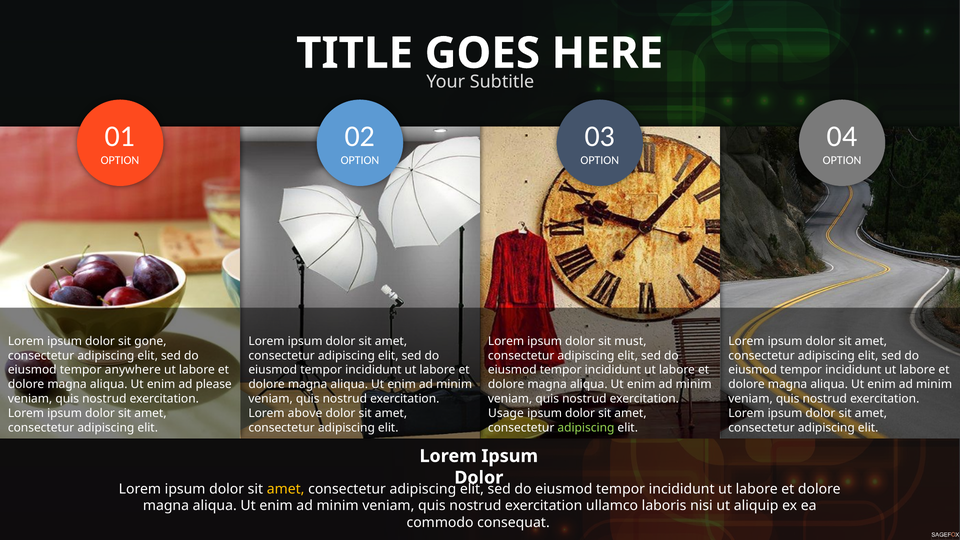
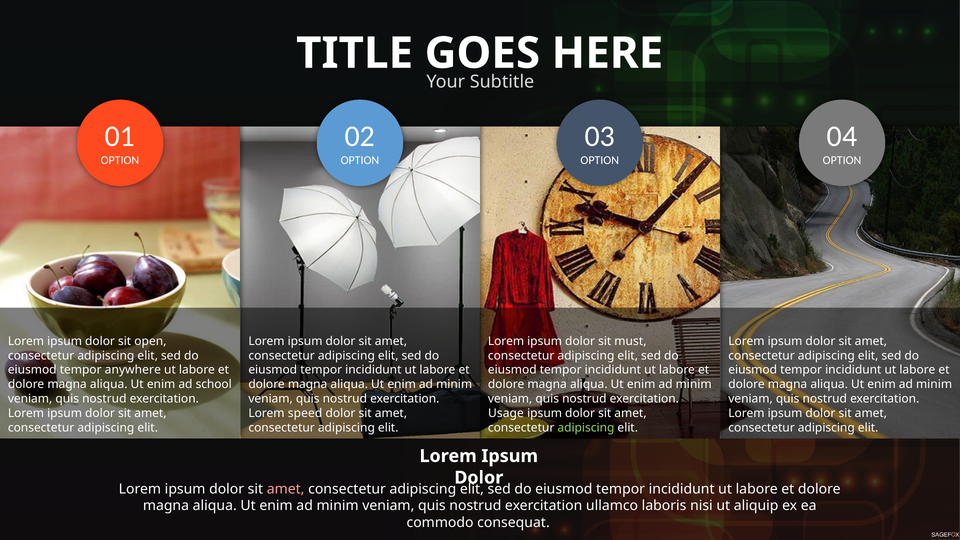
gone: gone -> open (150, 341)
please: please -> school (214, 384)
above: above -> speed (305, 413)
amet colour: yellow -> pink (286, 489)
